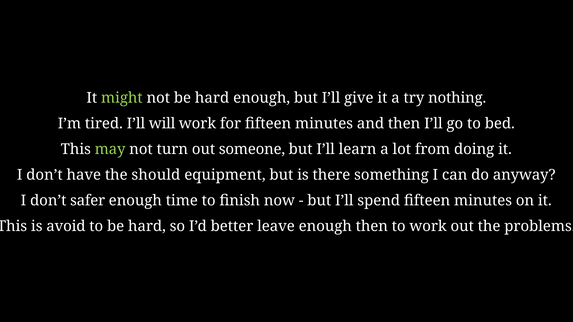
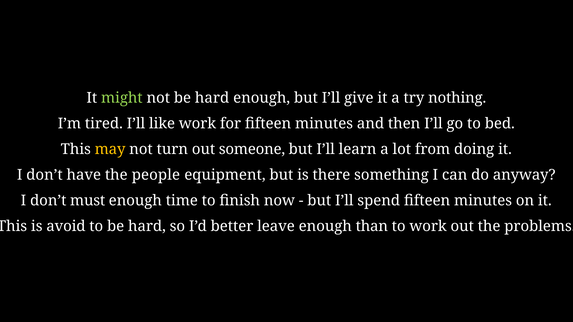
will: will -> like (162, 124)
may colour: light green -> yellow (110, 149)
should: should -> people (156, 175)
safer: safer -> must (88, 201)
enough then: then -> than (372, 226)
